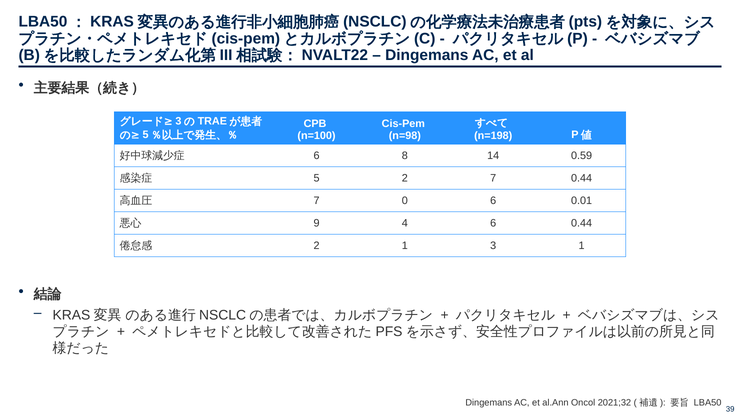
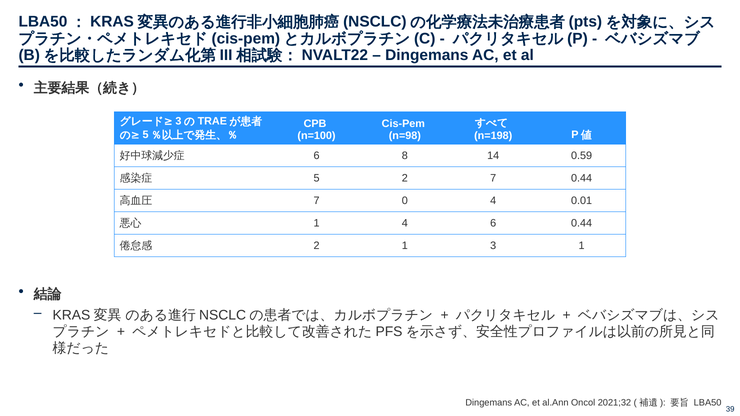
0 6: 6 -> 4 (493, 201)
9: 9 -> 1 (317, 224)
